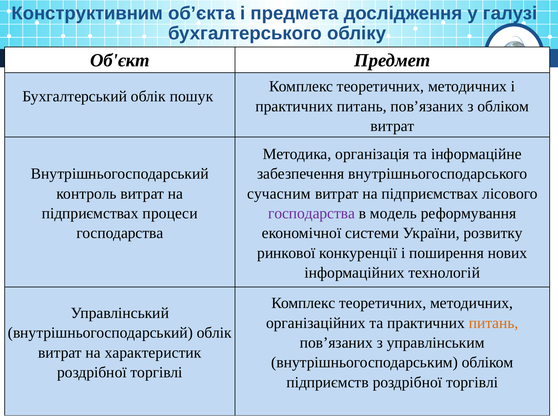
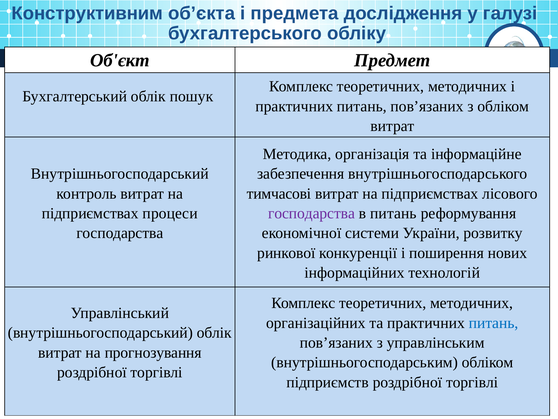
сучасним: сучасним -> тимчасові (279, 193)
в модель: модель -> питань (393, 213)
питань colour: orange -> blue (494, 323)
характеристик: характеристик -> прогнозування (153, 352)
